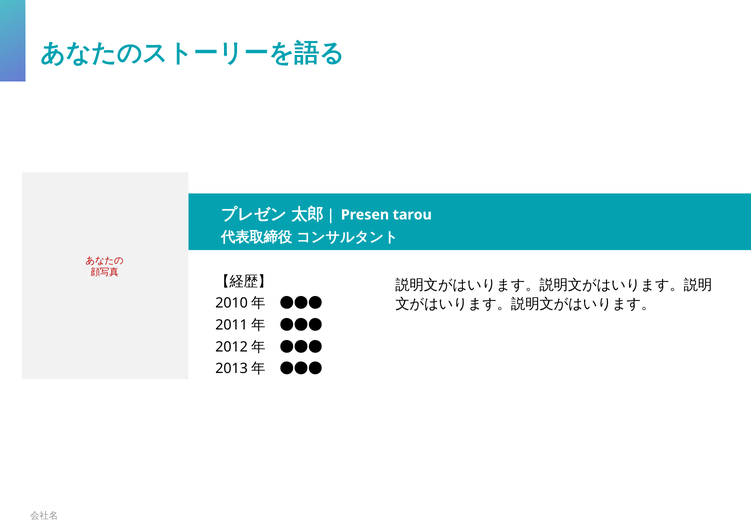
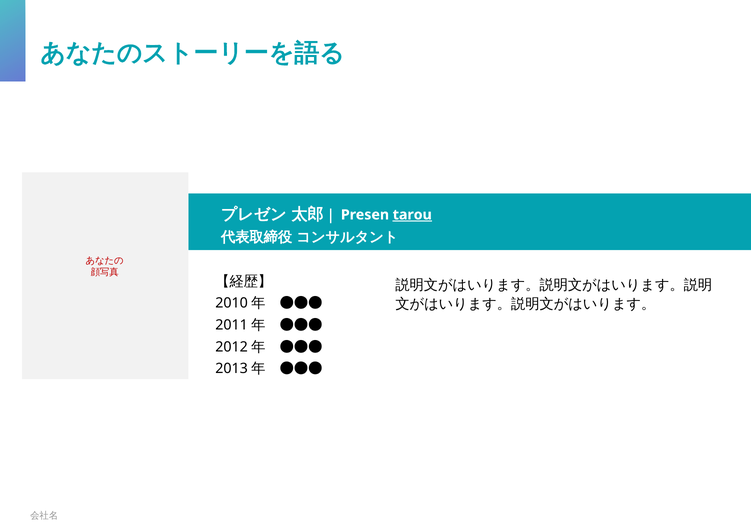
tarou underline: none -> present (412, 215)
